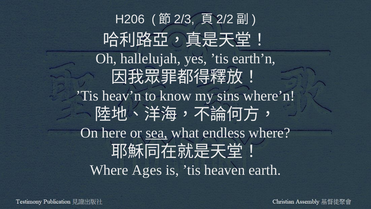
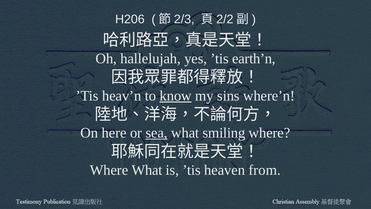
know underline: none -> present (176, 96)
endless: endless -> smiling (224, 133)
Where Ages: Ages -> What (147, 170)
earth: earth -> from (265, 170)
